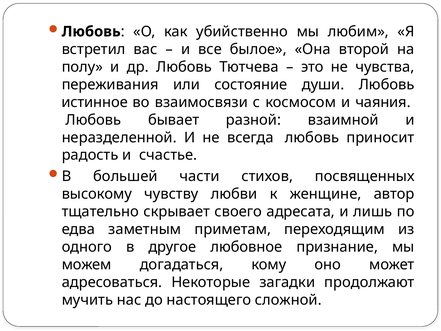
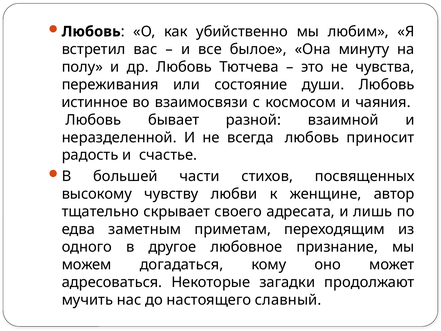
второй: второй -> минуту (364, 49)
сложной: сложной -> славный (288, 300)
